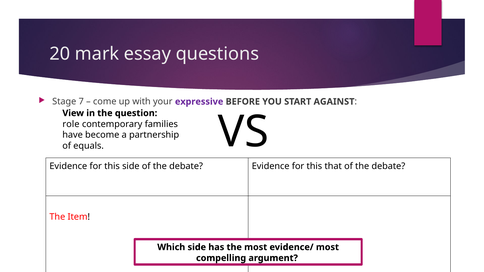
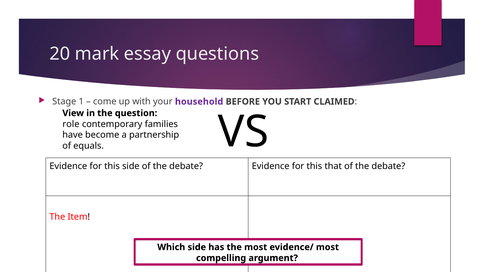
7: 7 -> 1 (81, 102)
expressive: expressive -> household (199, 102)
AGAINST: AGAINST -> CLAIMED (334, 102)
